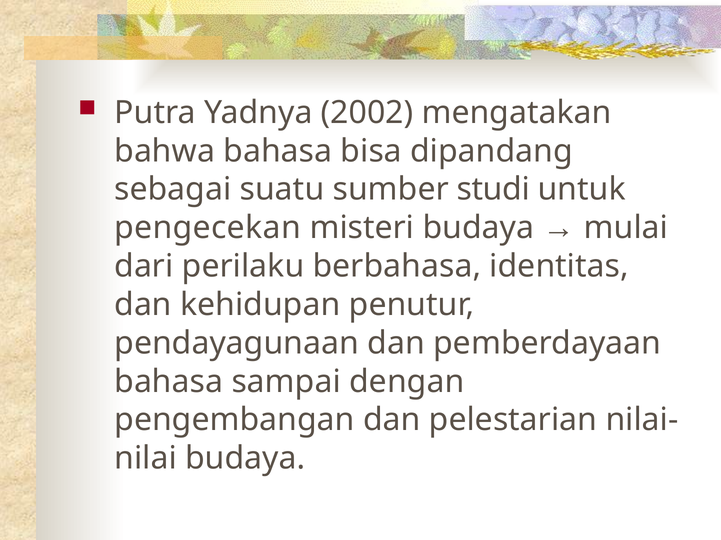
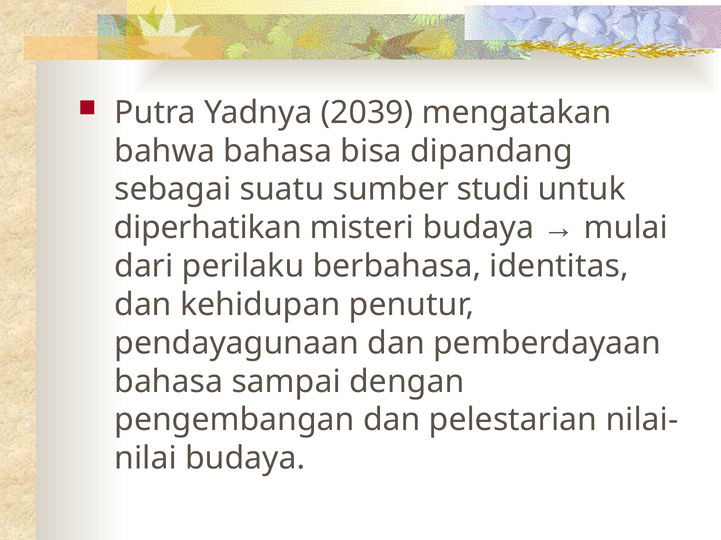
2002: 2002 -> 2039 (367, 113)
pengecekan: pengecekan -> diperhatikan (208, 228)
